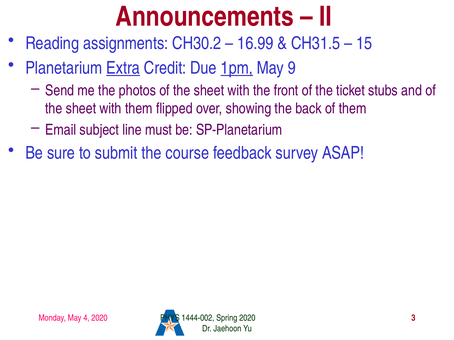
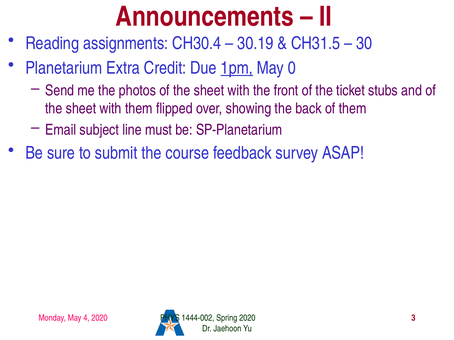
CH30.2: CH30.2 -> CH30.4 (197, 43)
16.99: 16.99 -> 30.19 (255, 43)
15: 15 -> 30 (364, 43)
Extra underline: present -> none (123, 68)
9: 9 -> 0 (292, 68)
